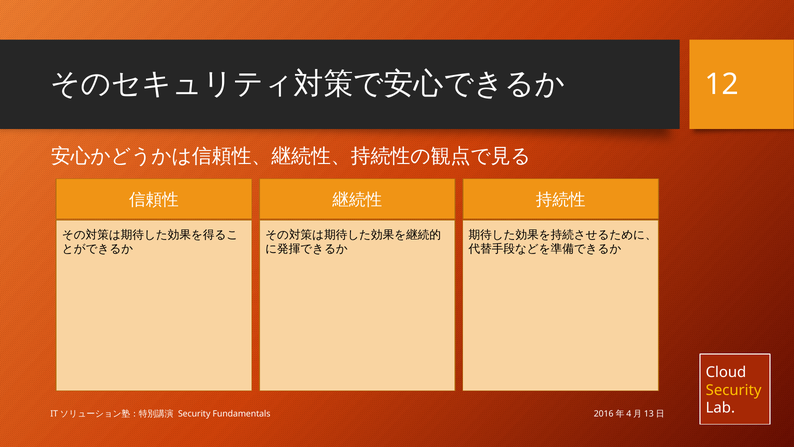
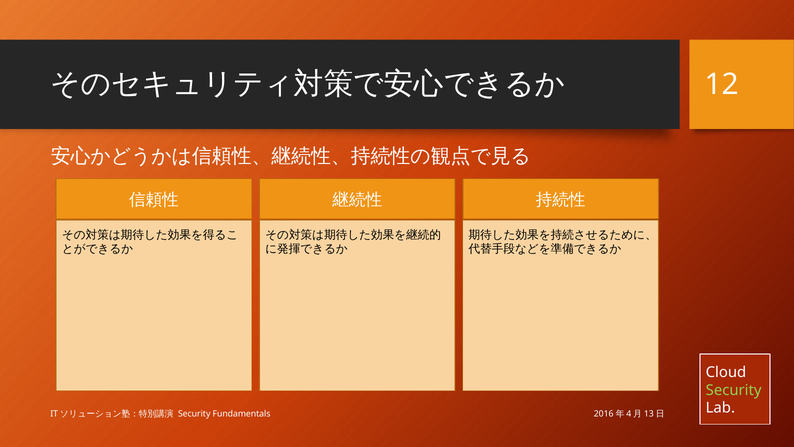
Security colour: yellow -> light green (734, 390)
